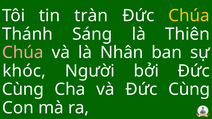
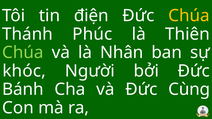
tràn: tràn -> điện (91, 16)
Sáng: Sáng -> Phúc (92, 34)
Chúa colour: pink -> light green (23, 53)
Cùng: Cùng -> Bánh (23, 90)
